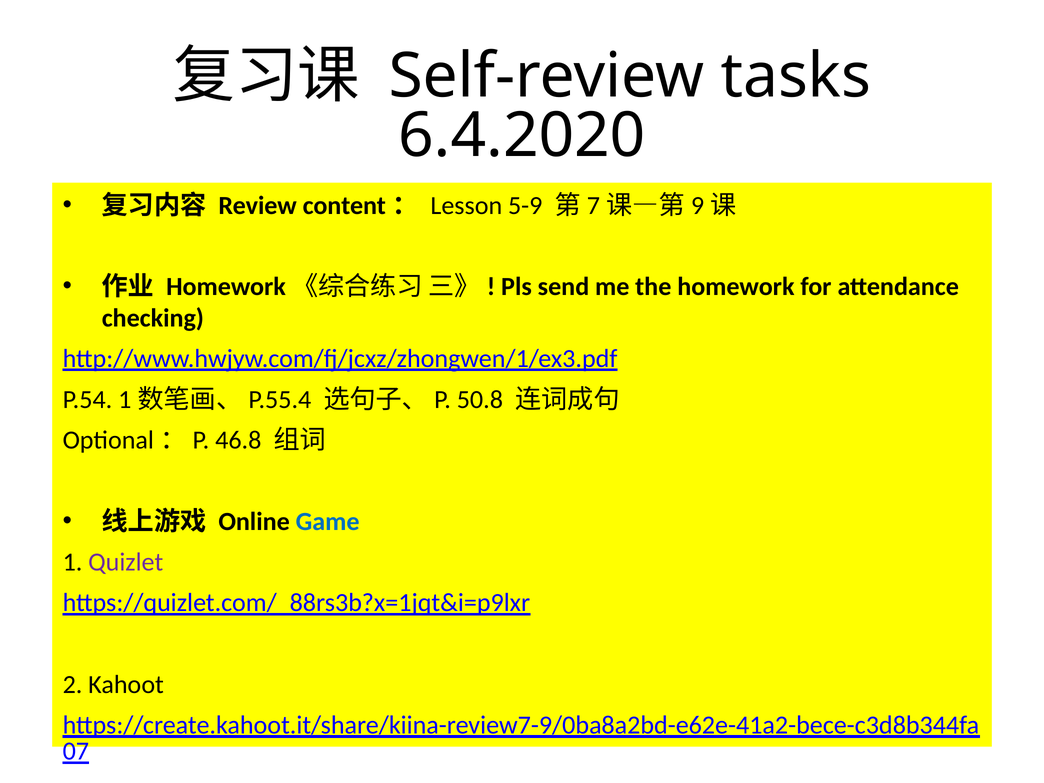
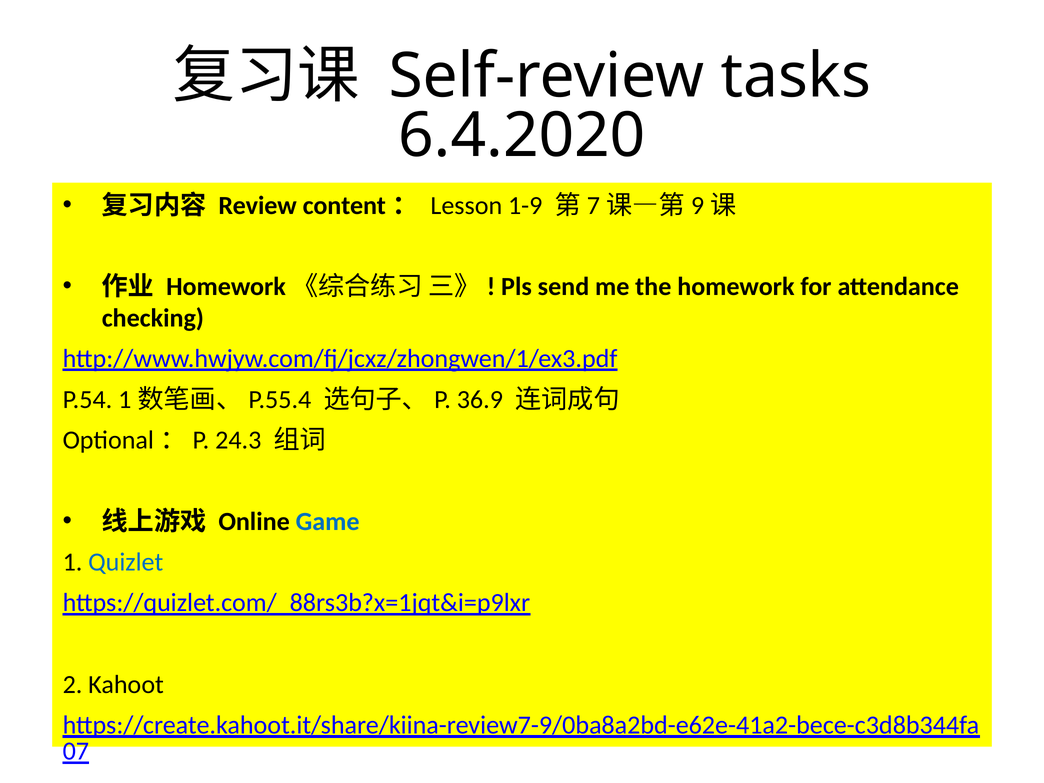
5-9: 5-9 -> 1-9 (525, 205)
50.8: 50.8 -> 36.9 (480, 400)
46.8: 46.8 -> 24.3 (238, 440)
Quizlet colour: purple -> blue (126, 562)
